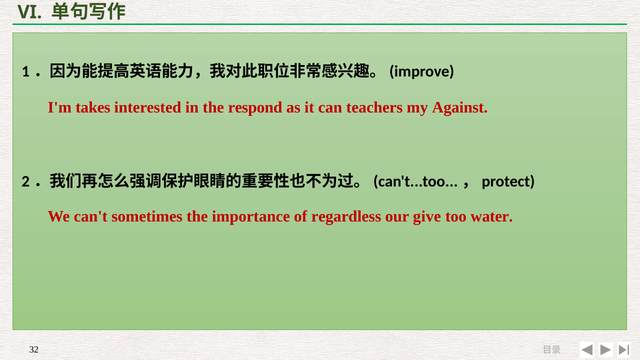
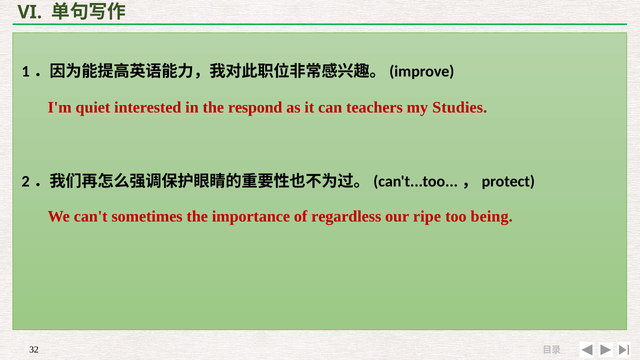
takes: takes -> quiet (93, 108)
Against: Against -> Studies (460, 108)
give: give -> ripe (427, 217)
water: water -> being (492, 217)
